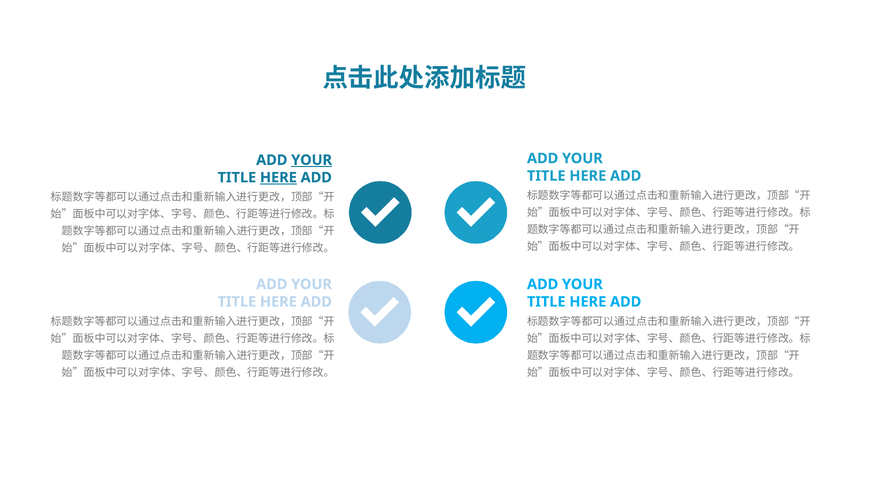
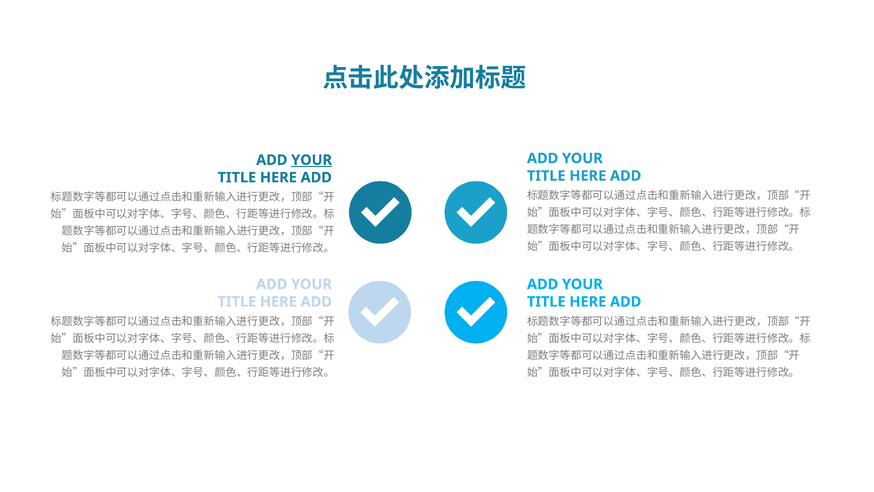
HERE underline: present -> none (278, 177)
